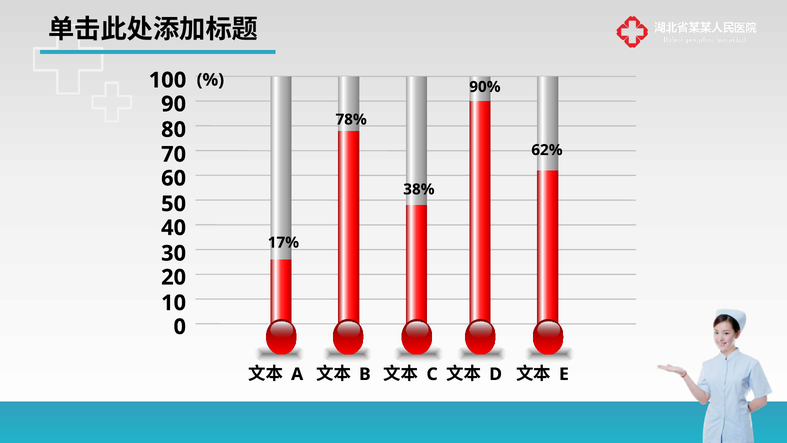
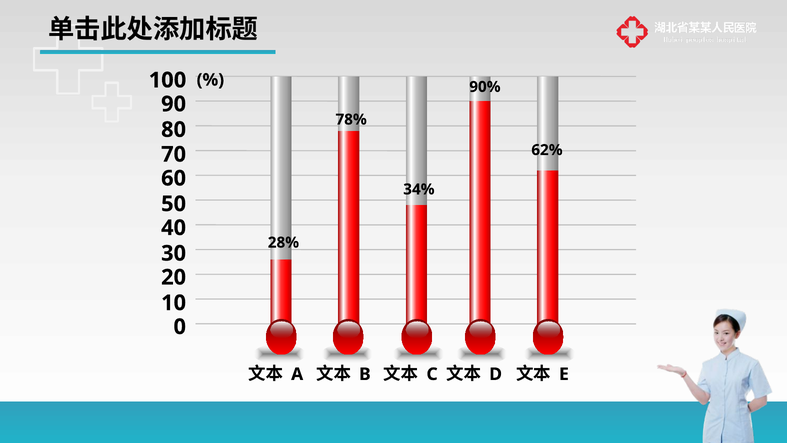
38%: 38% -> 34% (419, 189)
17%: 17% -> 28% (283, 242)
